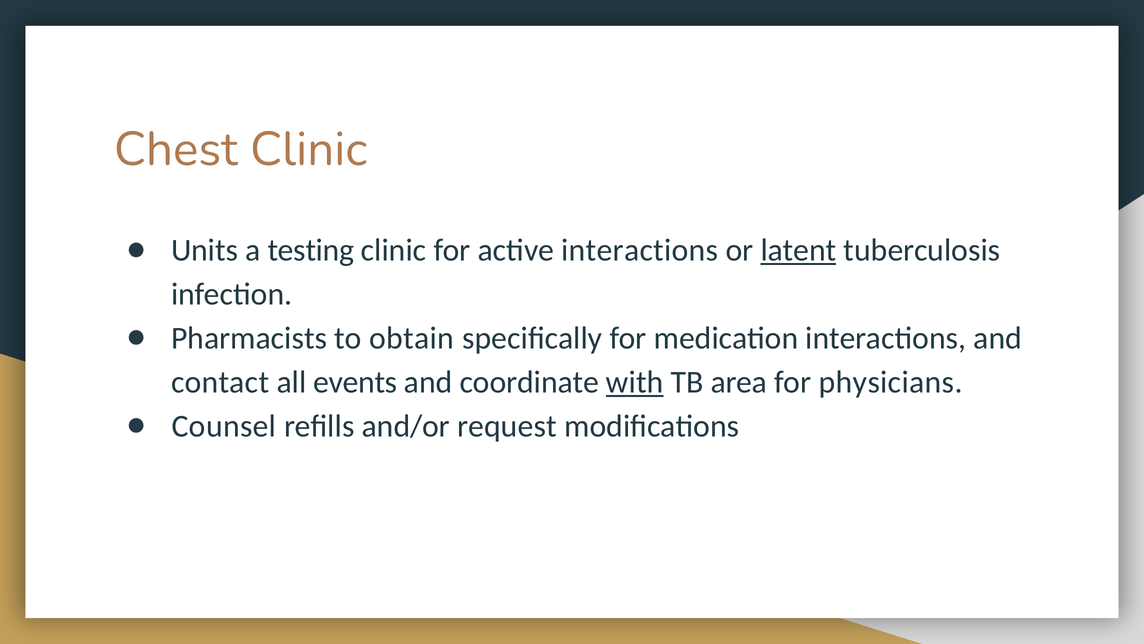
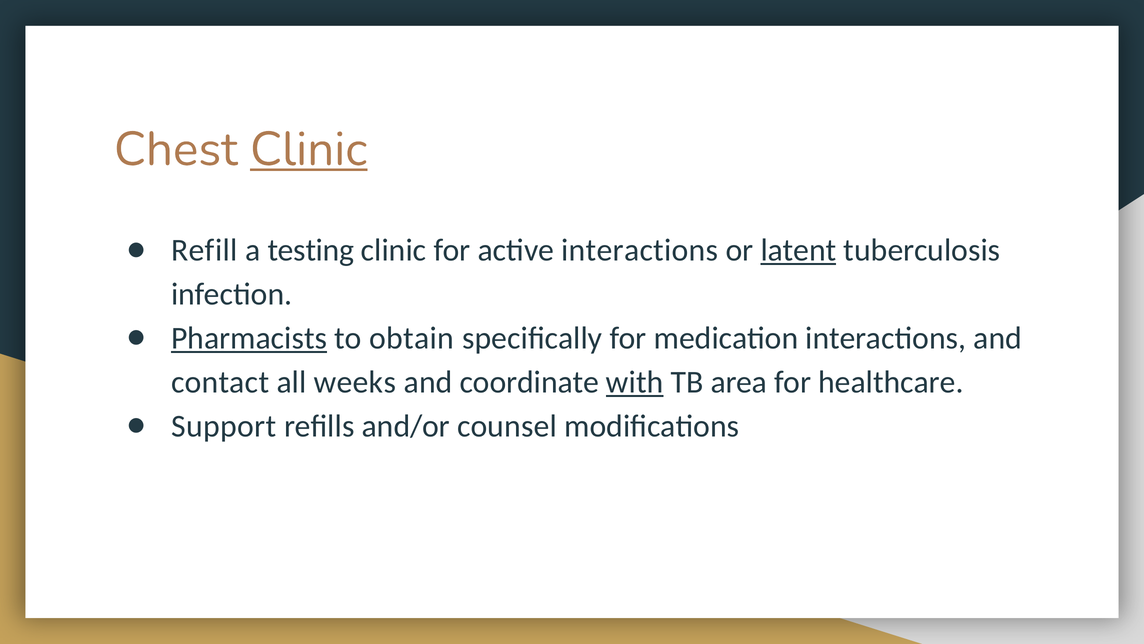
Clinic underline: none -> present (309, 149)
Units: Units -> Refill (204, 250)
Pharmacists underline: none -> present (249, 338)
events: events -> weeks (355, 382)
physicians: physicians -> healthcare (891, 382)
Counsel: Counsel -> Support (224, 426)
request: request -> counsel (507, 426)
